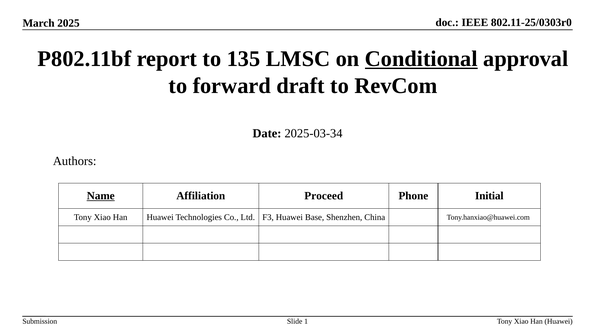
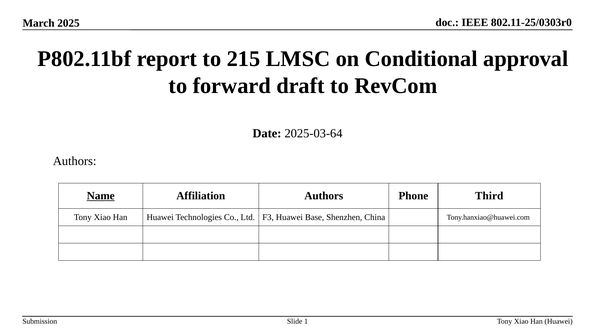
135: 135 -> 215 (243, 59)
Conditional underline: present -> none (421, 59)
2025-03-34: 2025-03-34 -> 2025-03-64 (313, 133)
Affiliation Proceed: Proceed -> Authors (324, 196)
Initial: Initial -> Third (489, 196)
